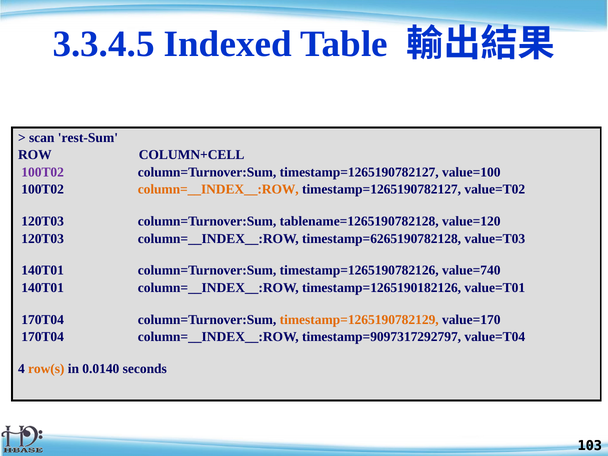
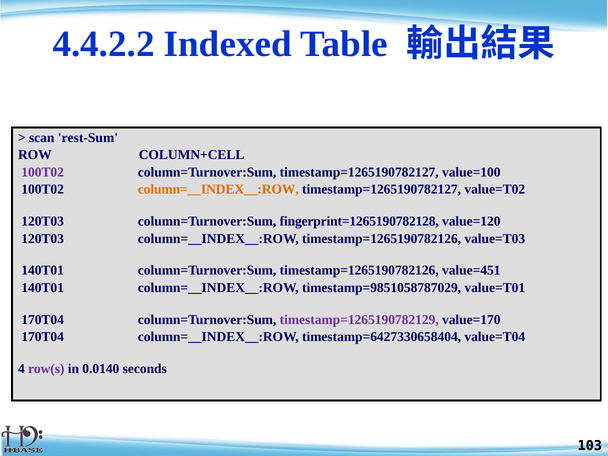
3.3.4.5: 3.3.4.5 -> 4.4.2.2 (104, 44)
tablename=1265190782128: tablename=1265190782128 -> fingerprint=1265190782128 (359, 221)
column=__INDEX__:ROW timestamp=6265190782128: timestamp=6265190782128 -> timestamp=1265190782126 (382, 239)
value=740: value=740 -> value=451 (471, 271)
timestamp=1265190182126: timestamp=1265190182126 -> timestamp=9851058787029 (382, 288)
timestamp=1265190782129 colour: orange -> purple (359, 320)
timestamp=9097317292797: timestamp=9097317292797 -> timestamp=6427330658404 (382, 337)
row(s colour: orange -> purple (46, 369)
